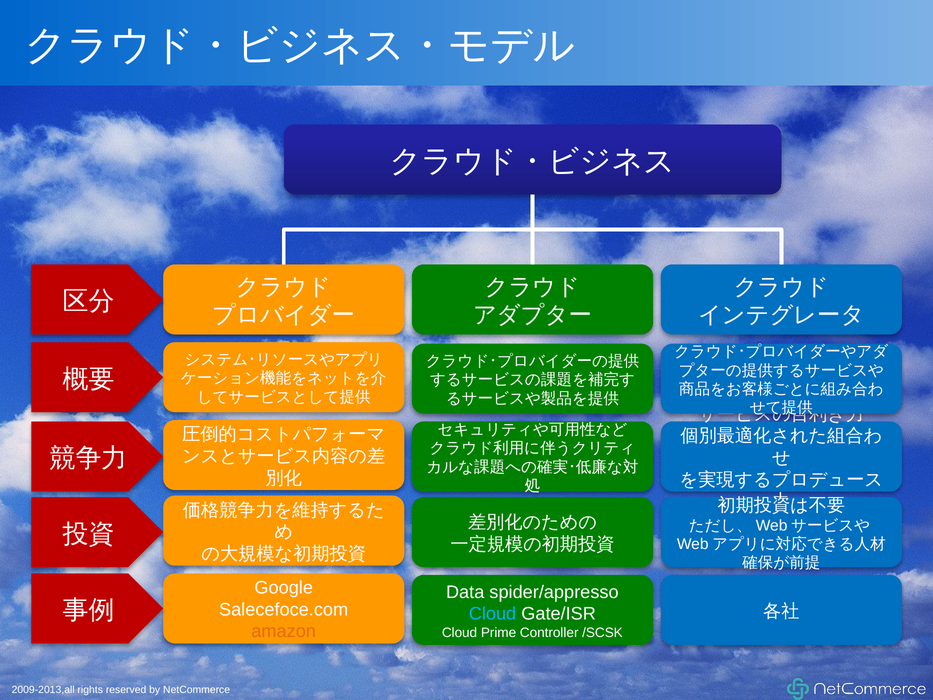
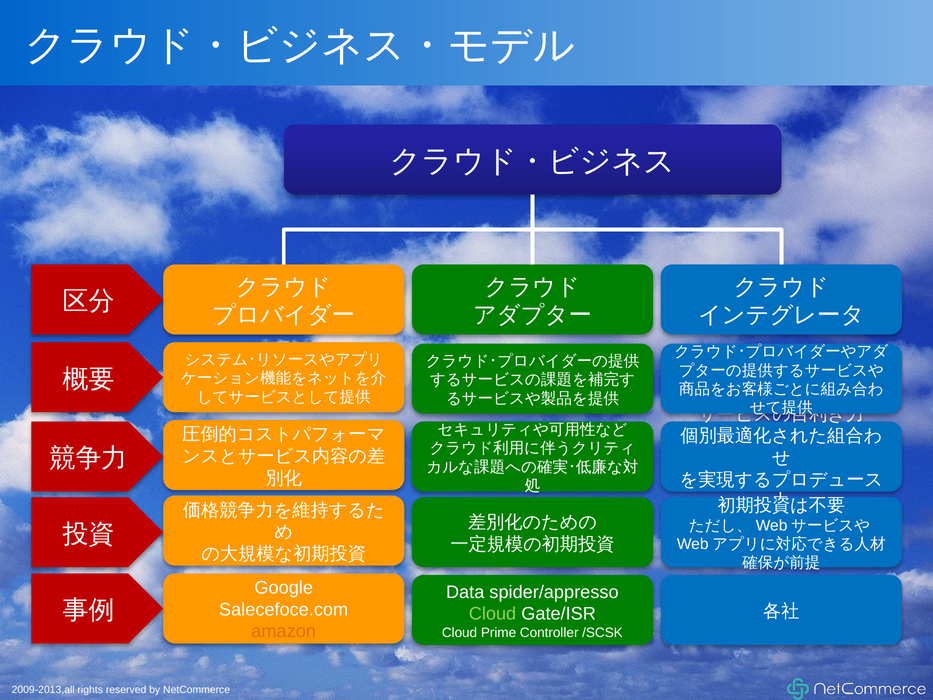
Cloud colour: light blue -> light green (493, 614)
